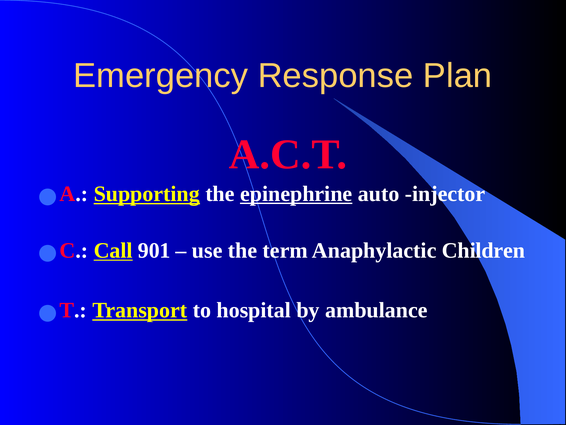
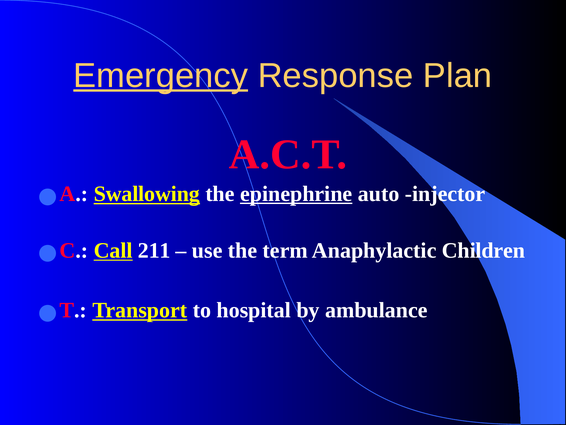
Emergency underline: none -> present (161, 76)
Supporting: Supporting -> Swallowing (147, 194)
901: 901 -> 211 (154, 250)
